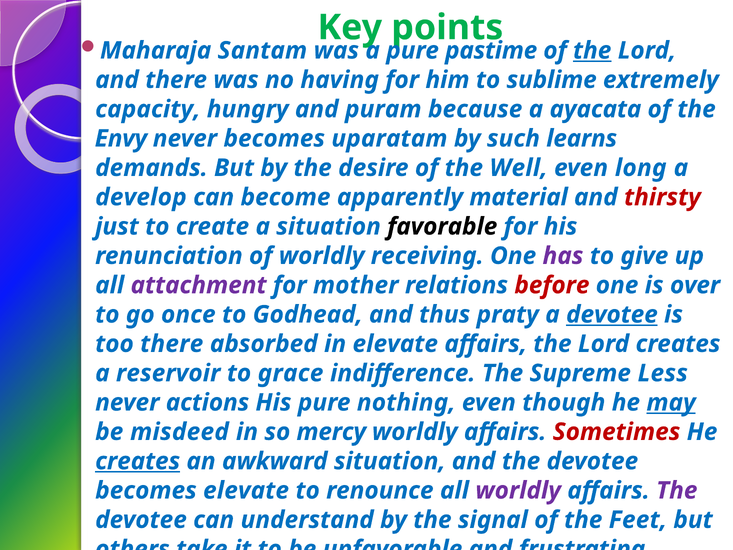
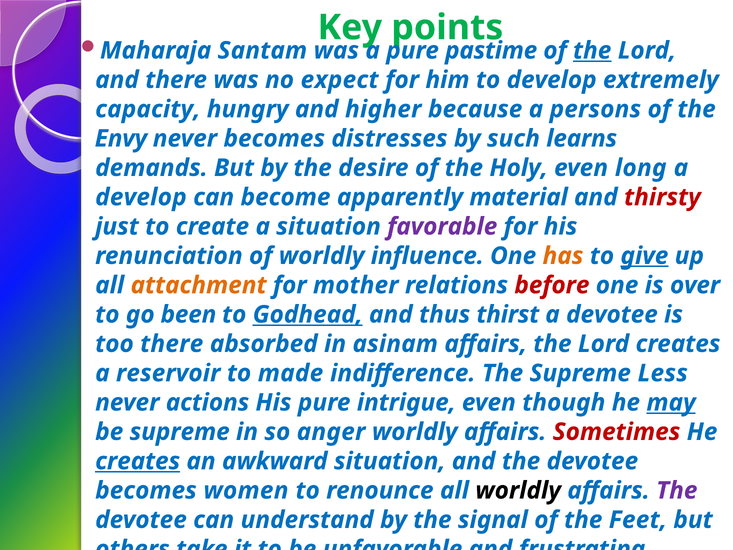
having: having -> expect (340, 80)
to sublime: sublime -> develop (552, 80)
puram: puram -> higher (383, 109)
ayacata: ayacata -> persons (595, 109)
uparatam: uparatam -> distresses (389, 138)
Well: Well -> Holy (519, 168)
favorable colour: black -> purple (442, 226)
receiving: receiving -> influence (427, 256)
has colour: purple -> orange (563, 256)
give underline: none -> present (644, 256)
attachment colour: purple -> orange (199, 285)
go once: once -> been (188, 314)
Godhead underline: none -> present (308, 314)
praty: praty -> thirst (508, 314)
devotee underline: present -> none (612, 314)
in elevate: elevate -> asinam (395, 344)
grace: grace -> made (291, 373)
nothing: nothing -> intrigue (406, 402)
be misdeed: misdeed -> supreme (180, 432)
mercy: mercy -> anger (331, 432)
becomes elevate: elevate -> women (246, 490)
worldly colour: purple -> black (518, 490)
